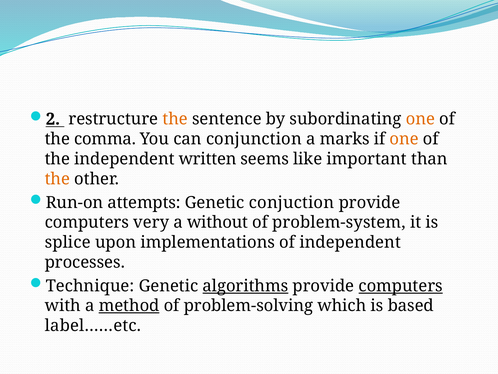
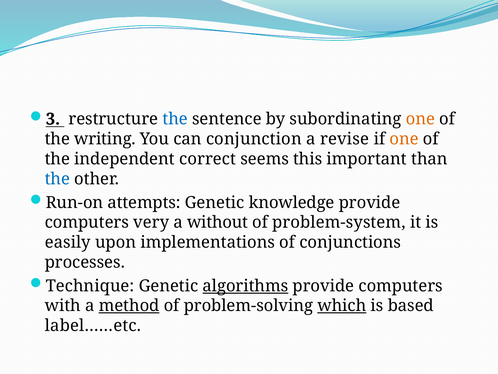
2: 2 -> 3 (53, 119)
the colour: orange -> blue (175, 119)
comma: comma -> writing (105, 139)
marks: marks -> revise (345, 139)
written: written -> correct (208, 159)
like: like -> this (308, 159)
the colour: orange -> blue (57, 179)
conjuction: conjuction -> knowledge (292, 202)
splice: splice -> easily (68, 242)
of independent: independent -> conjunctions (350, 242)
computers underline: present -> none (401, 286)
which underline: none -> present (342, 305)
